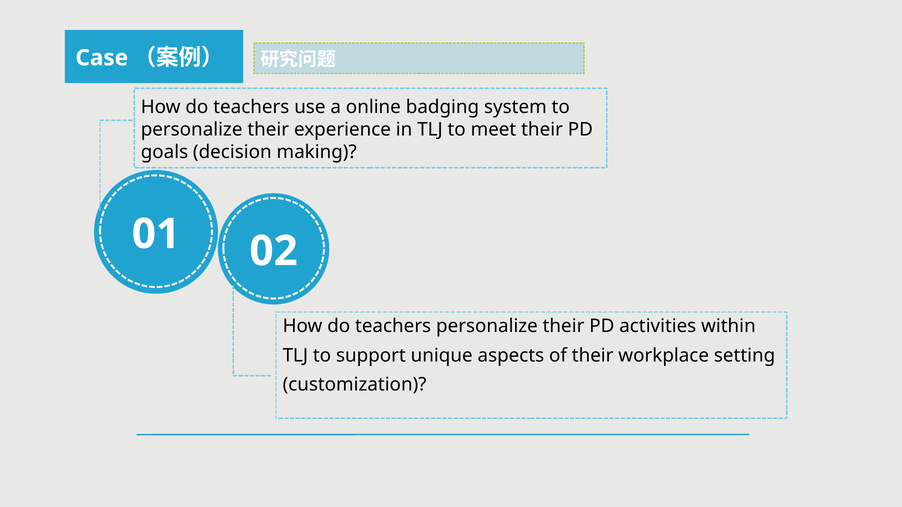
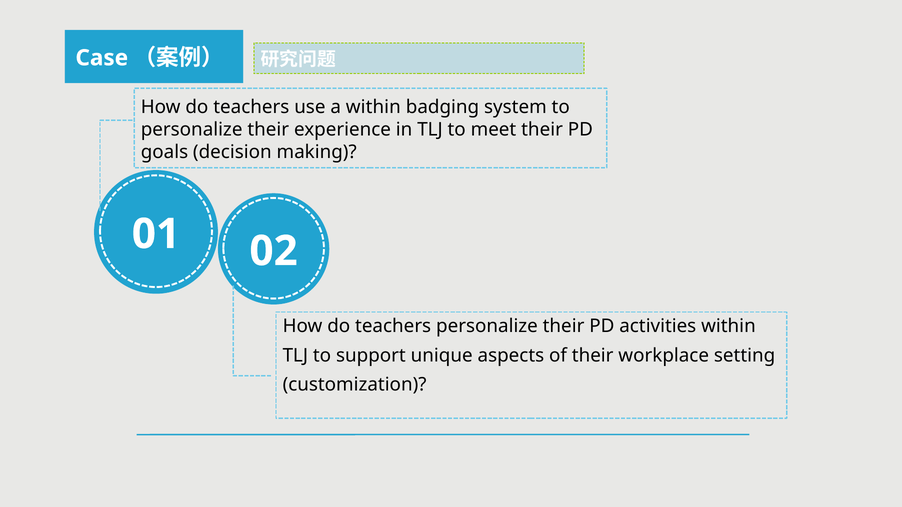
a online: online -> within (373, 107)
